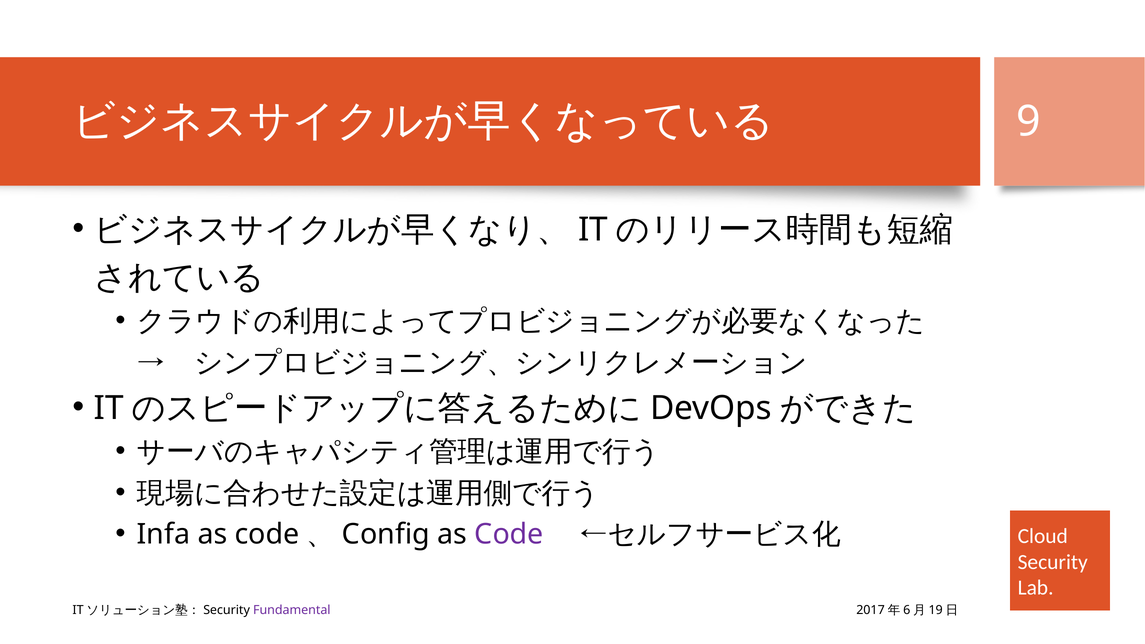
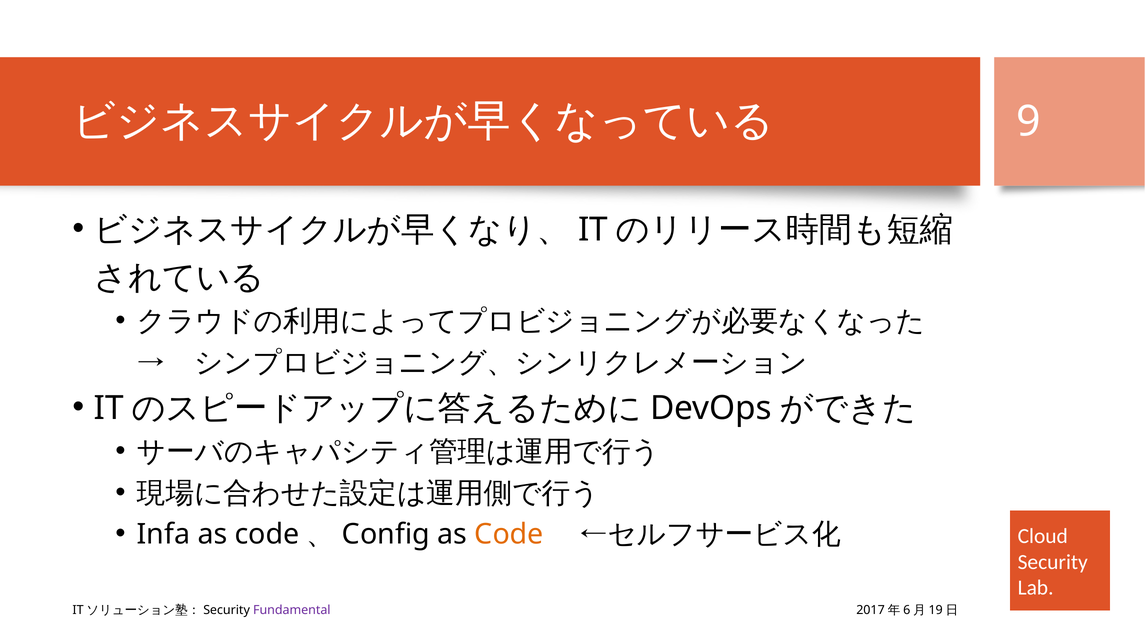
Code colour: purple -> orange (509, 534)
